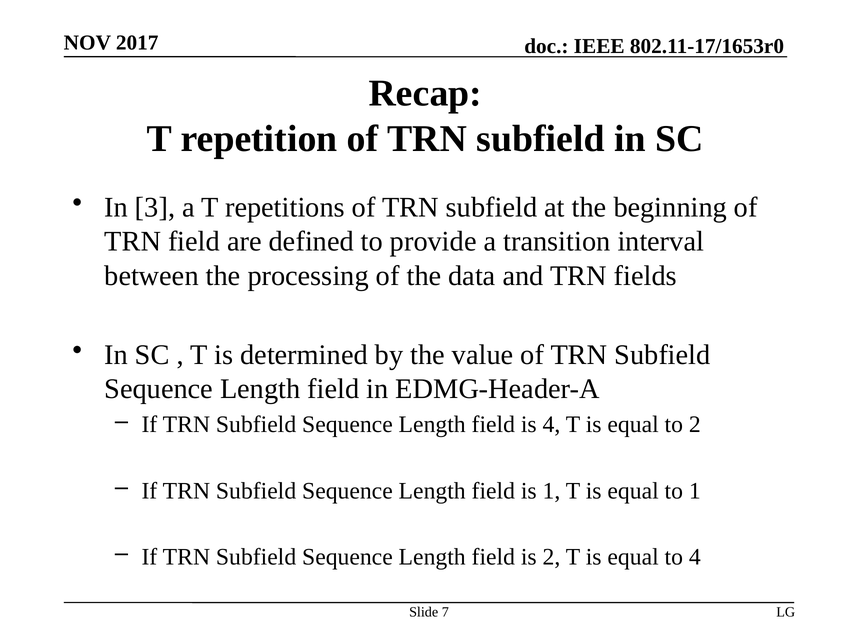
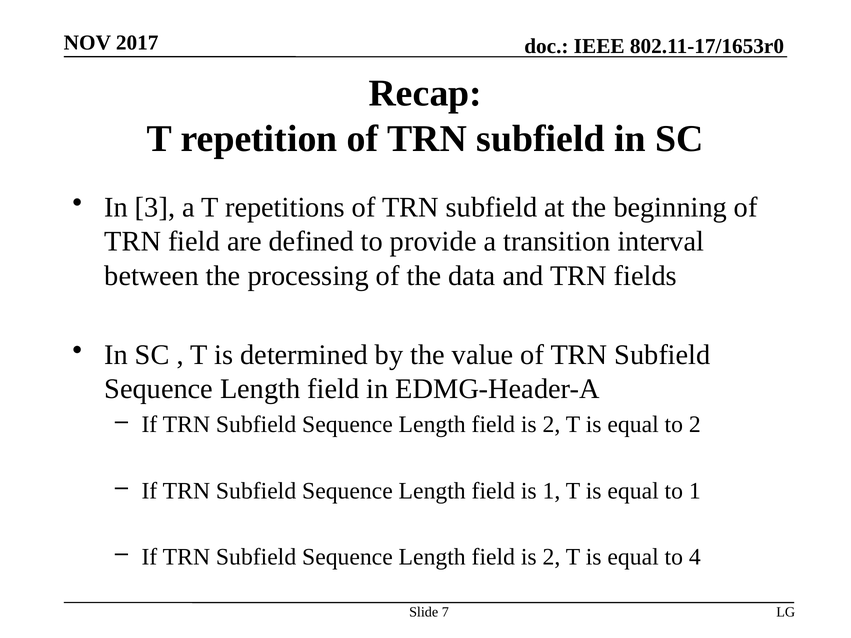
4: 4 -> 2 (551, 425)
